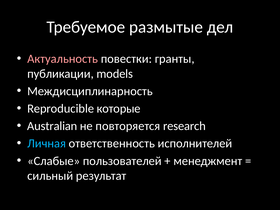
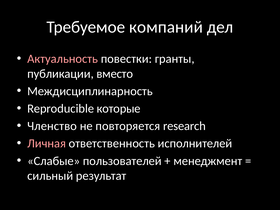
размытые: размытые -> компаний (166, 27)
models: models -> вместо (115, 74)
Australian: Australian -> Членство (52, 126)
Личная colour: light blue -> pink (47, 143)
